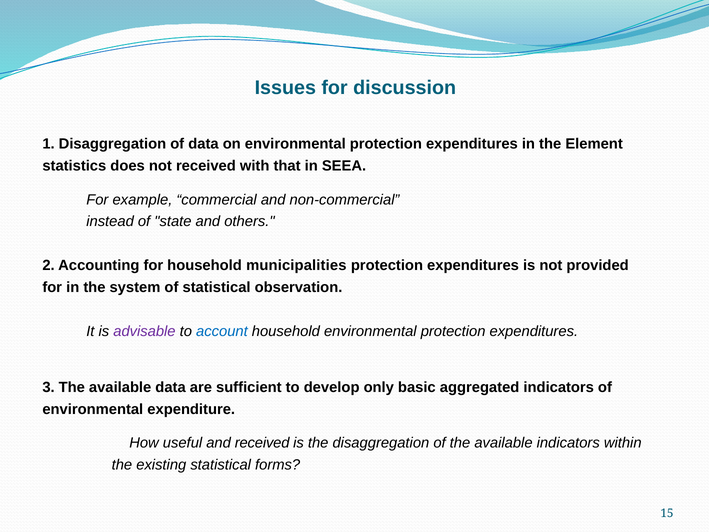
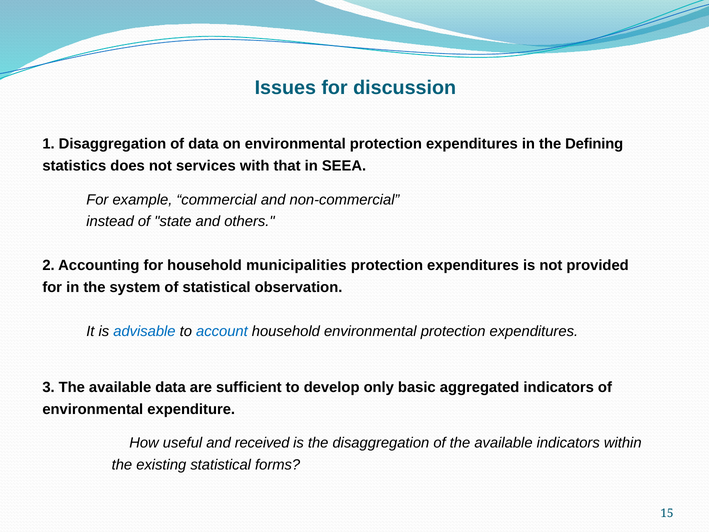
Element: Element -> Defining (594, 144)
not received: received -> services (206, 166)
advisable colour: purple -> blue (144, 331)
